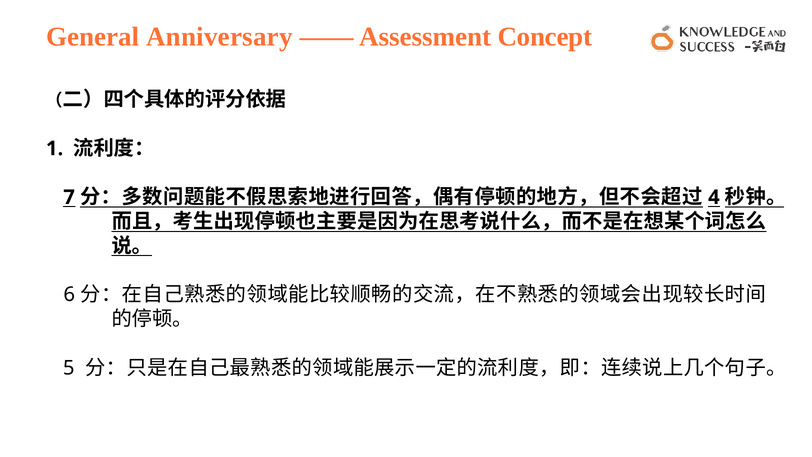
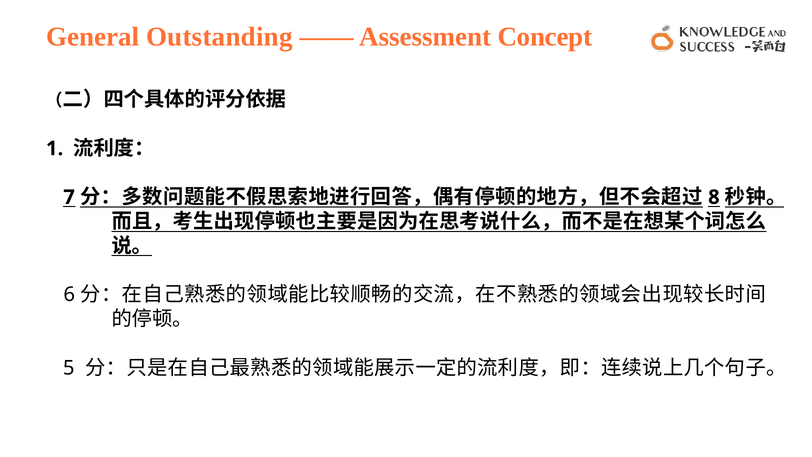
Anniversary: Anniversary -> Outstanding (219, 37)
4: 4 -> 8 (714, 197)
